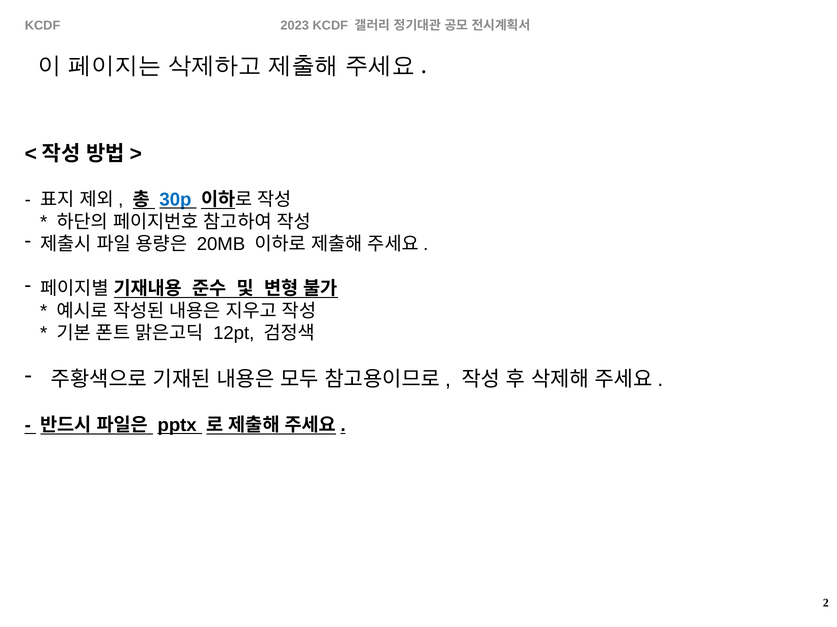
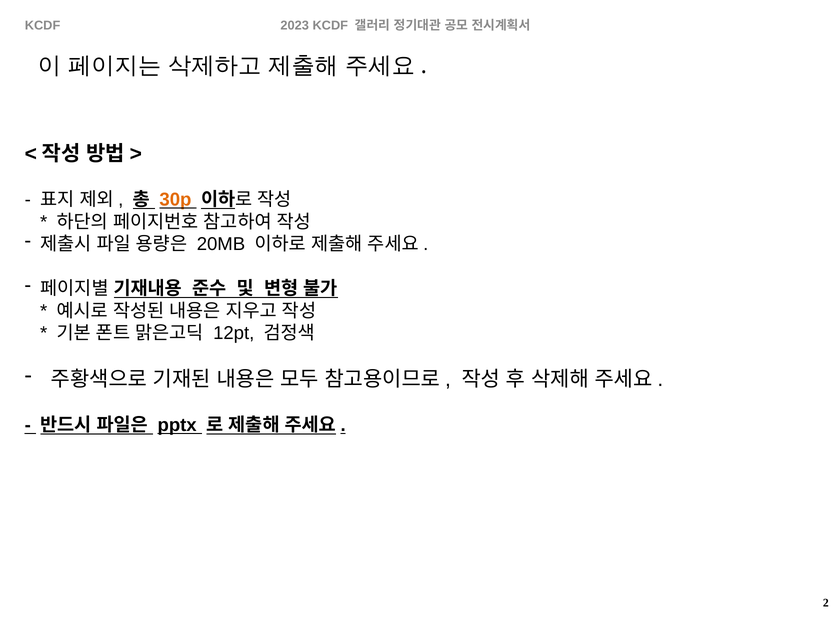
30p colour: blue -> orange (175, 200)
